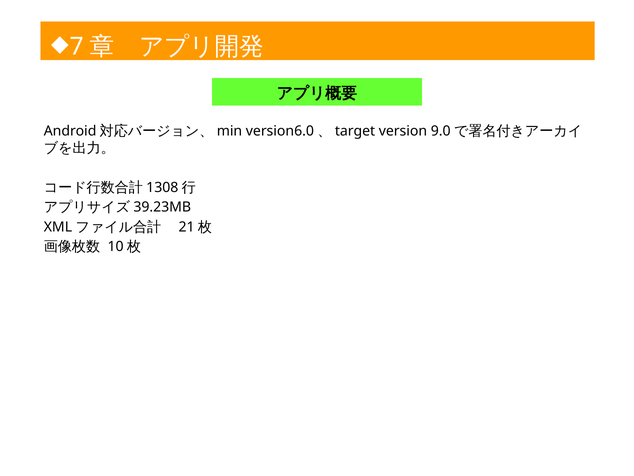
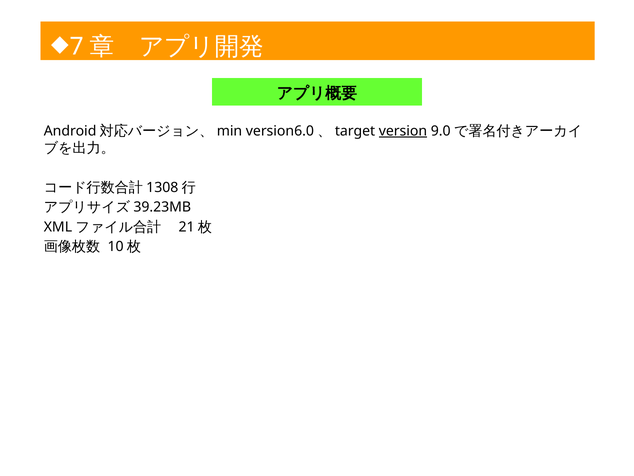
version underline: none -> present (403, 131)
